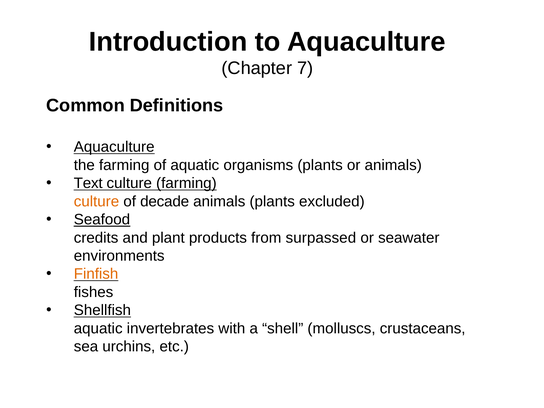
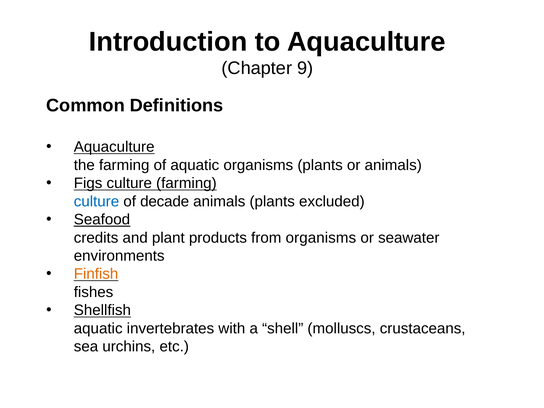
7: 7 -> 9 (305, 68)
Text: Text -> Figs (88, 183)
culture colour: orange -> blue (97, 201)
from surpassed: surpassed -> organisms (321, 238)
